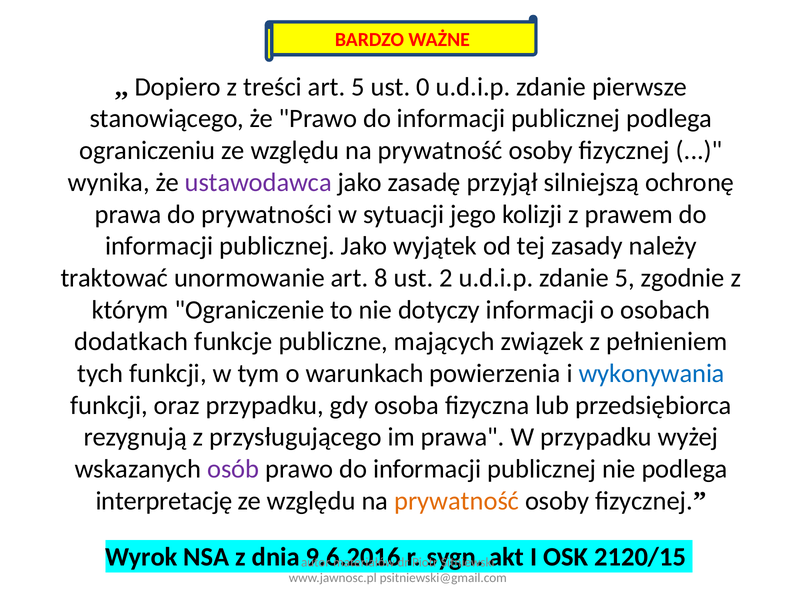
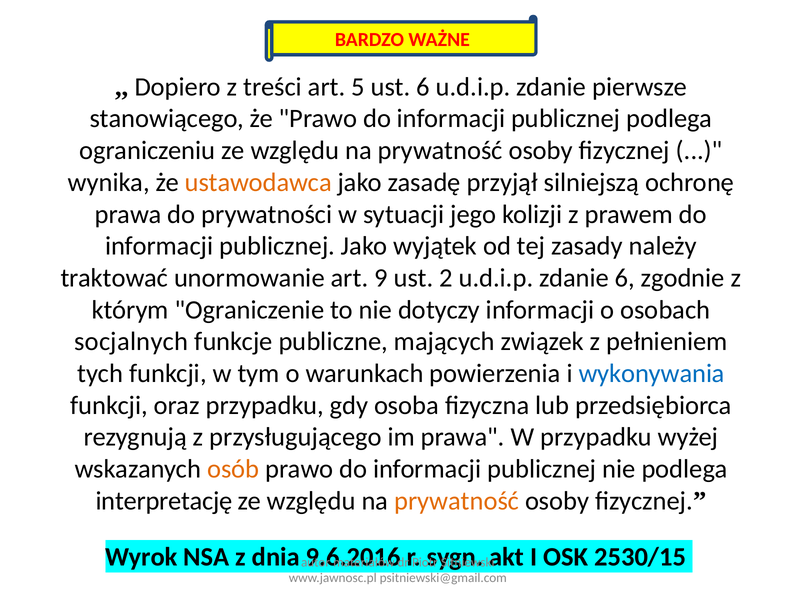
ust 0: 0 -> 6 (423, 87)
ustawodawca colour: purple -> orange (258, 182)
8: 8 -> 9 (381, 278)
zdanie 5: 5 -> 6 (625, 278)
dodatkach: dodatkach -> socjalnych (131, 342)
osób colour: purple -> orange (233, 469)
2120/15: 2120/15 -> 2530/15 (640, 557)
